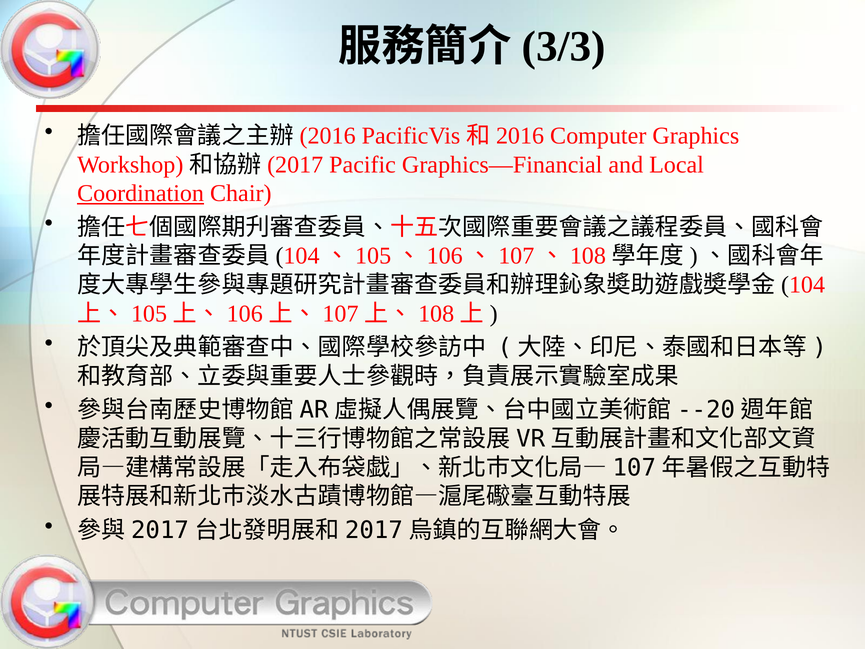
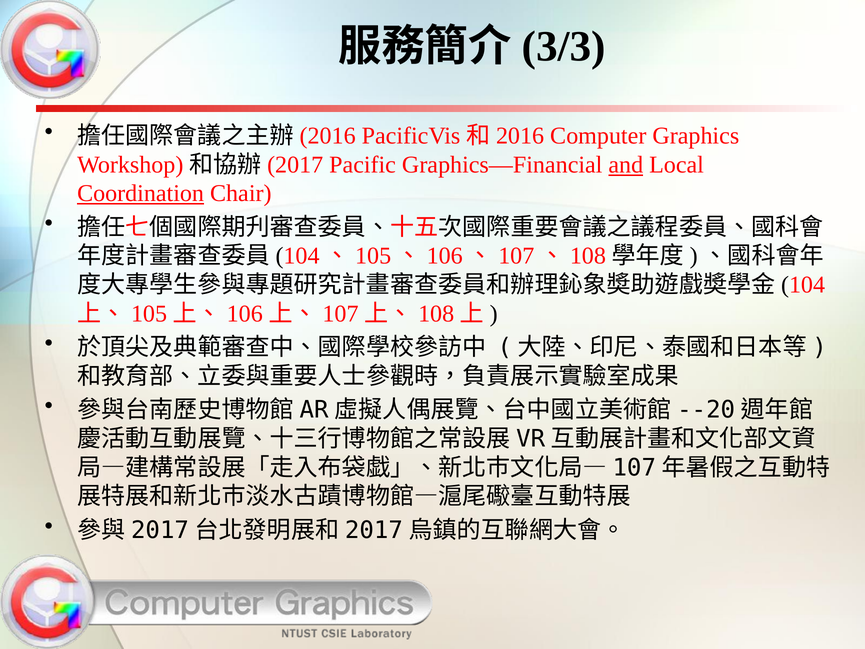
and underline: none -> present (626, 165)
